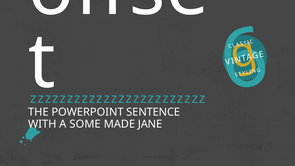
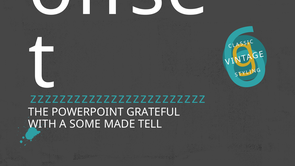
SENTENCE: SENTENCE -> GRATEFUL (153, 112)
JANE: JANE -> TELL (150, 124)
